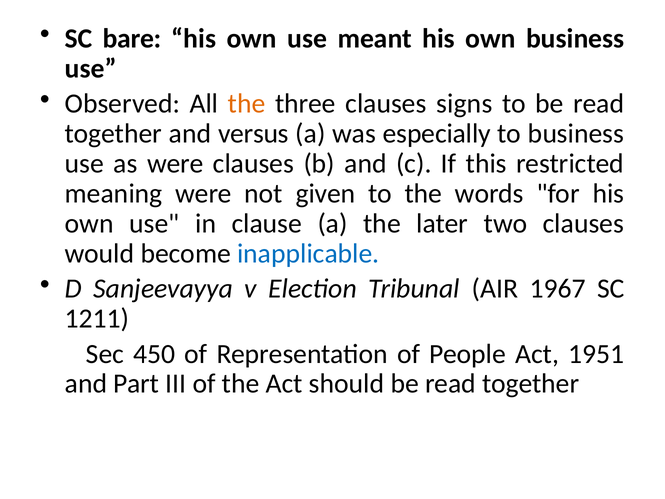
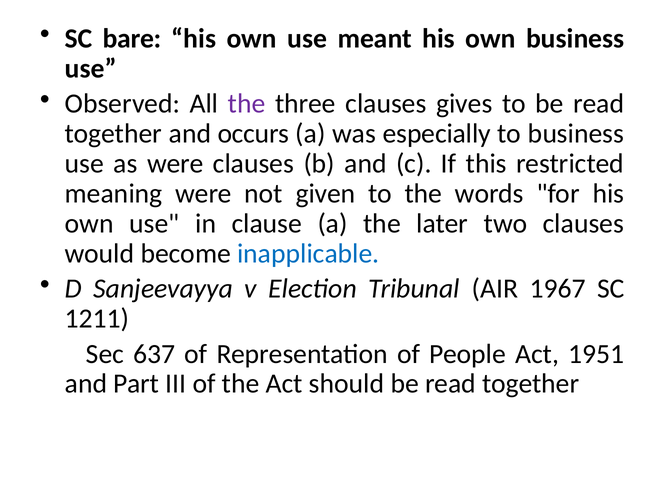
the colour: orange -> purple (247, 104)
signs: signs -> gives (464, 104)
versus: versus -> occurs (253, 134)
450: 450 -> 637 (154, 354)
